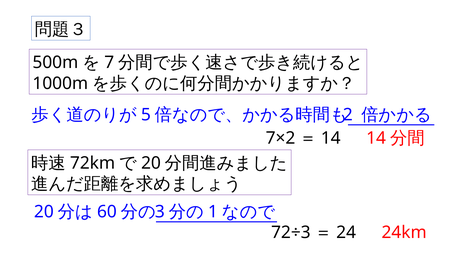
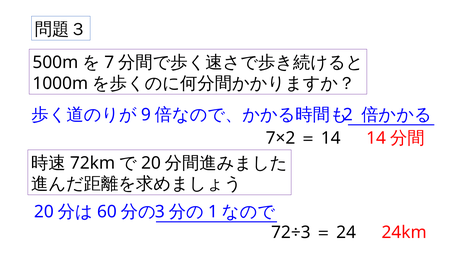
5: 5 -> 9 (146, 114)
